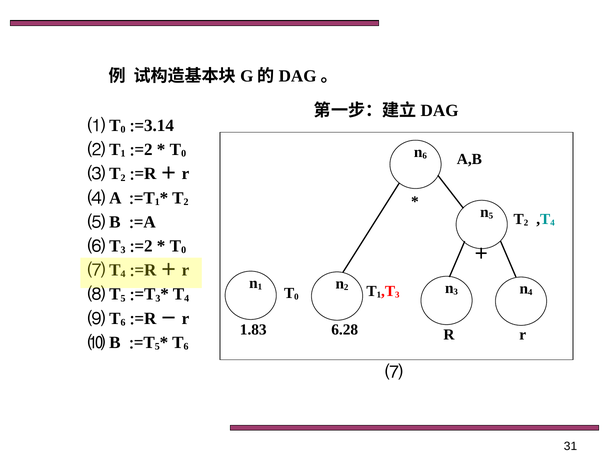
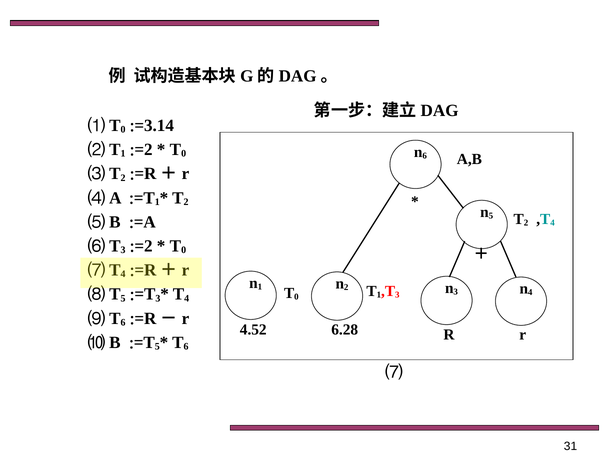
1.83: 1.83 -> 4.52 (253, 329)
